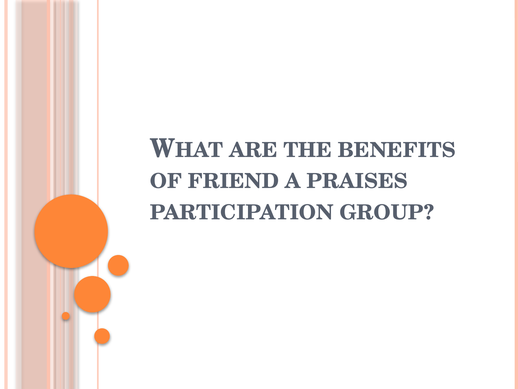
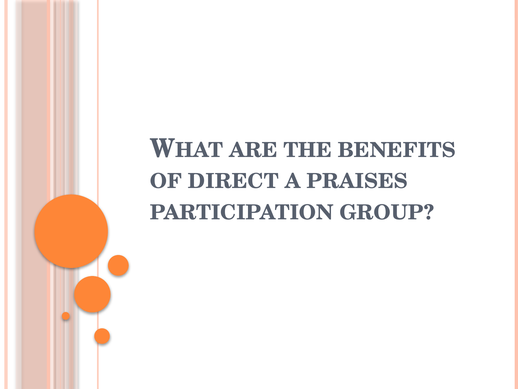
FRIEND: FRIEND -> DIRECT (233, 181)
